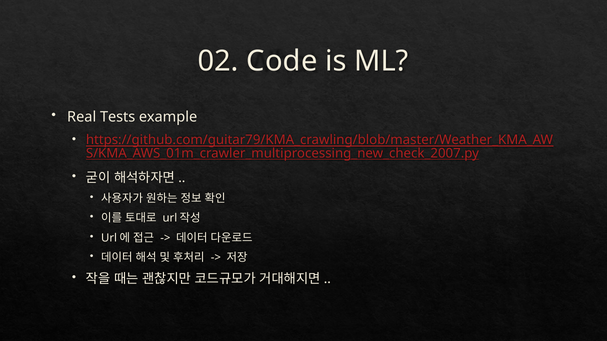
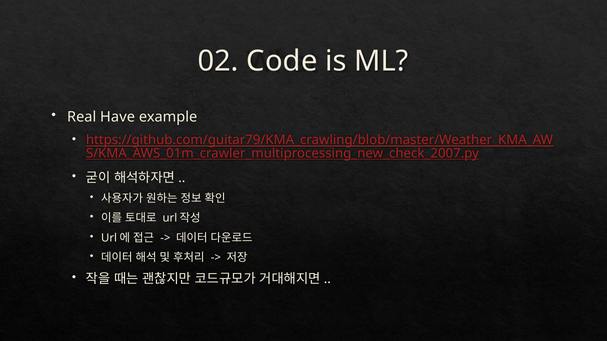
Tests: Tests -> Have (118, 117)
